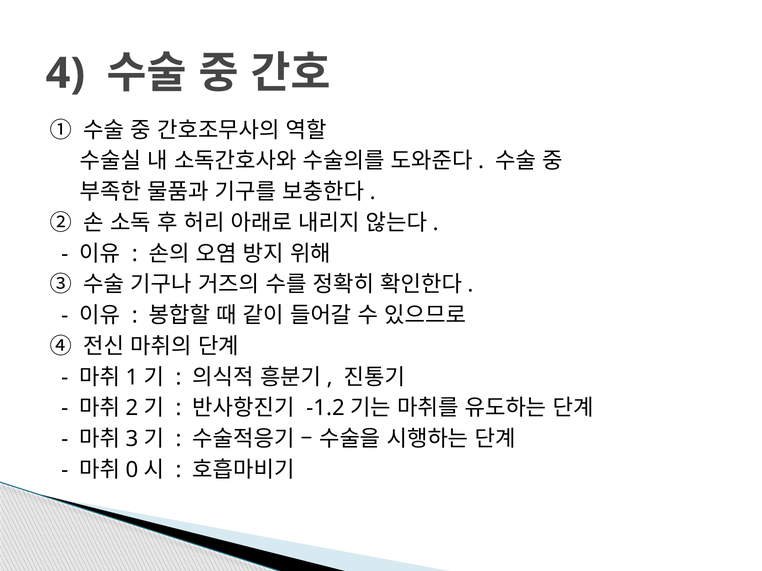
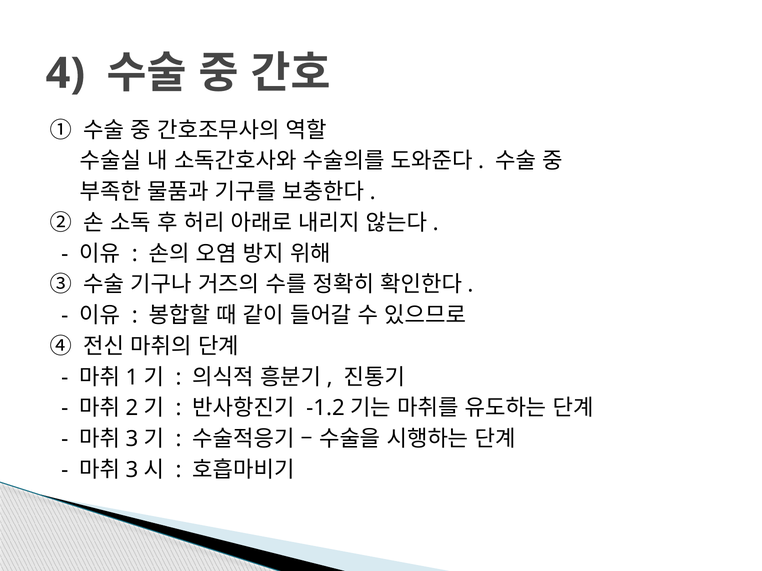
0: 0 -> 3 (132, 470)
